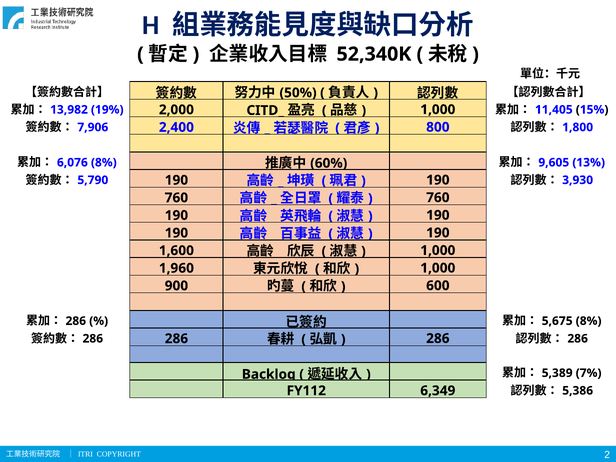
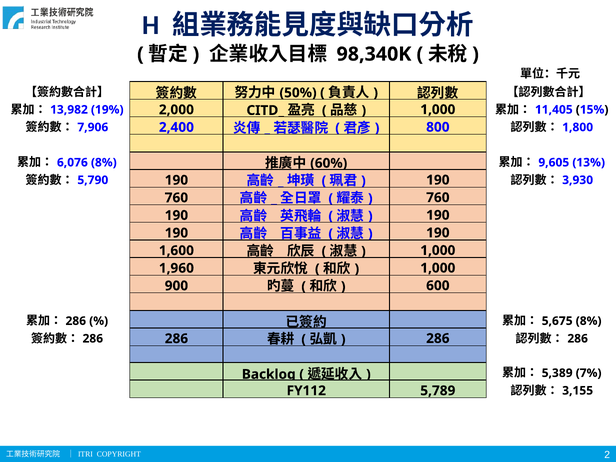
52,340K: 52,340K -> 98,340K (374, 54)
6,349: 6,349 -> 5,789 (438, 391)
5,386: 5,386 -> 3,155 (578, 391)
